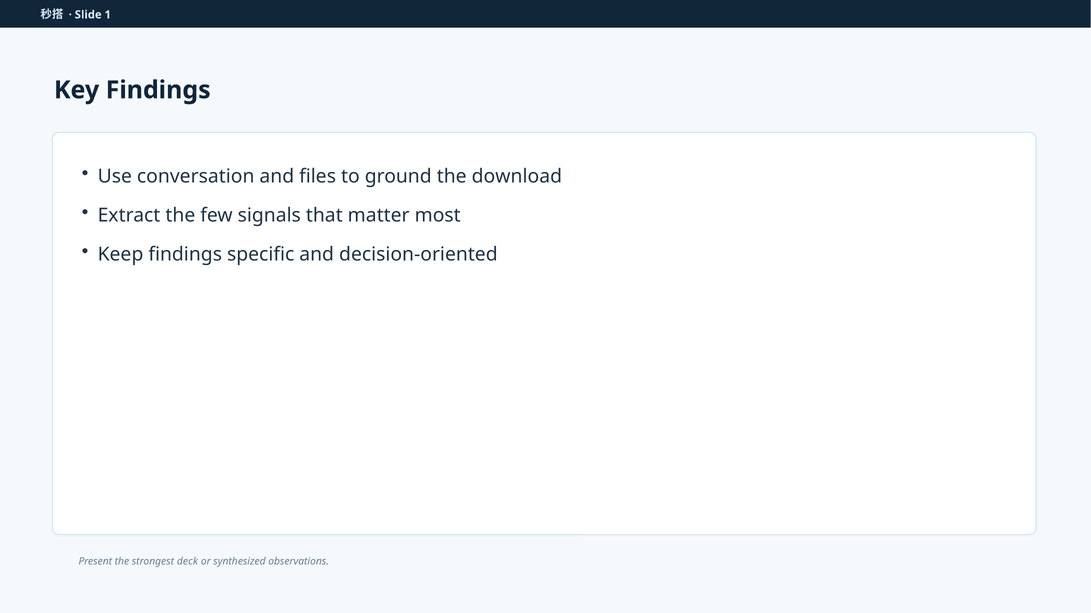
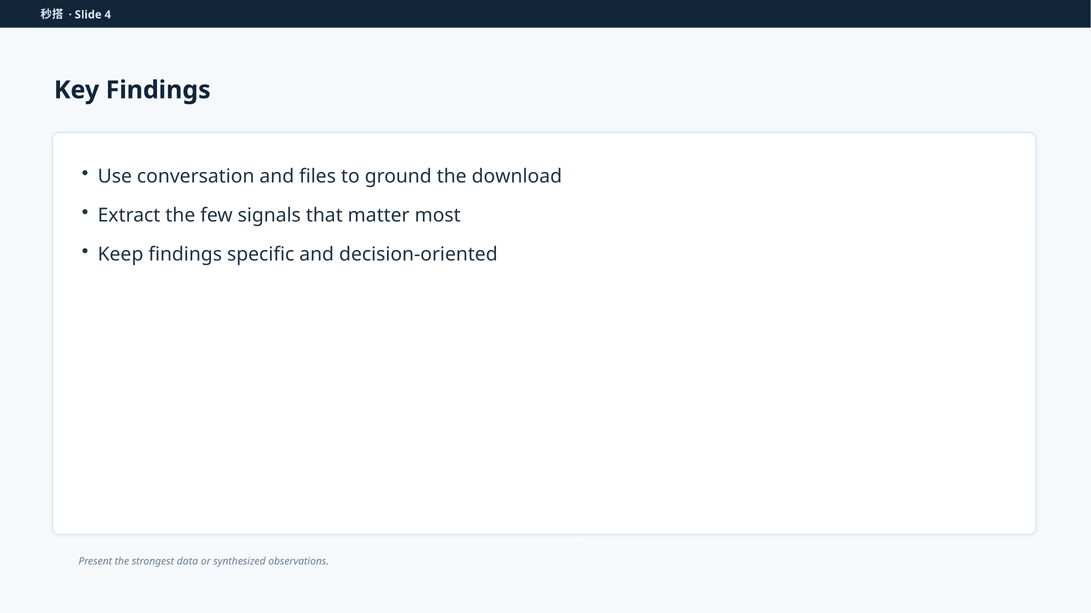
1: 1 -> 4 (108, 15)
deck: deck -> data (187, 562)
